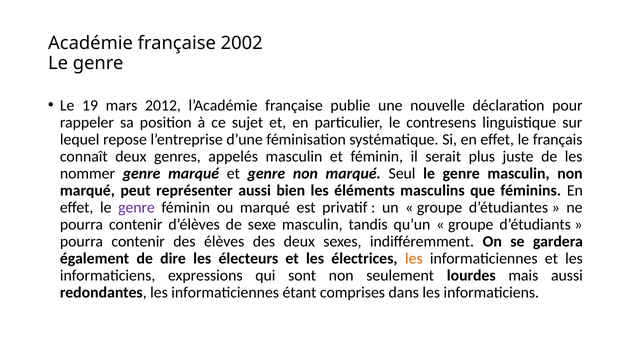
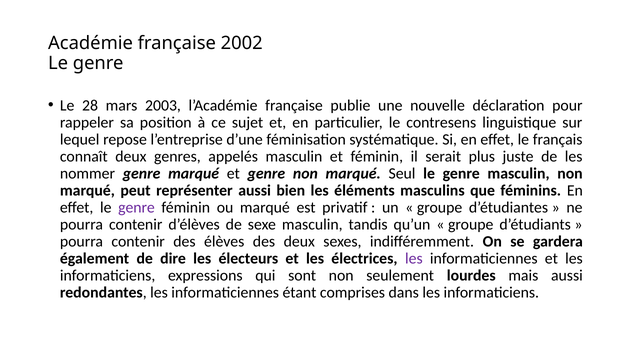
19: 19 -> 28 (90, 105)
2012: 2012 -> 2003 (163, 105)
les colour: orange -> purple (414, 259)
